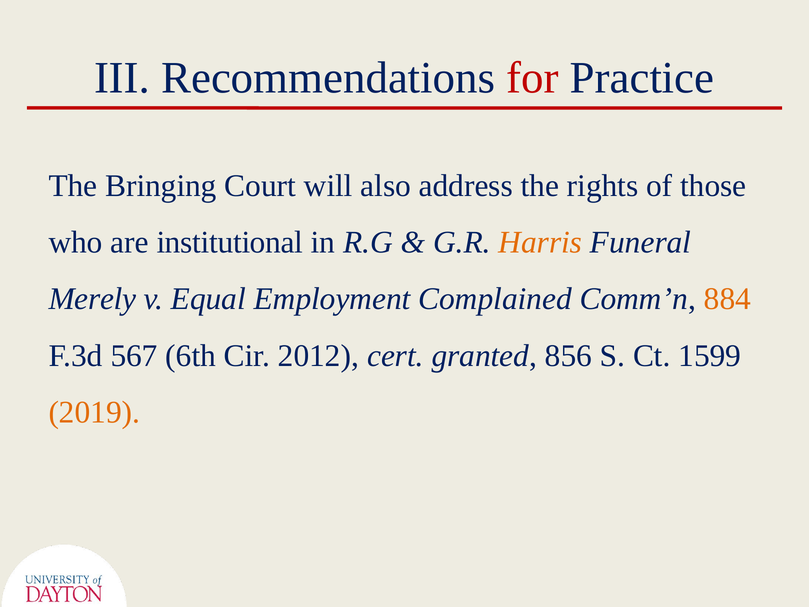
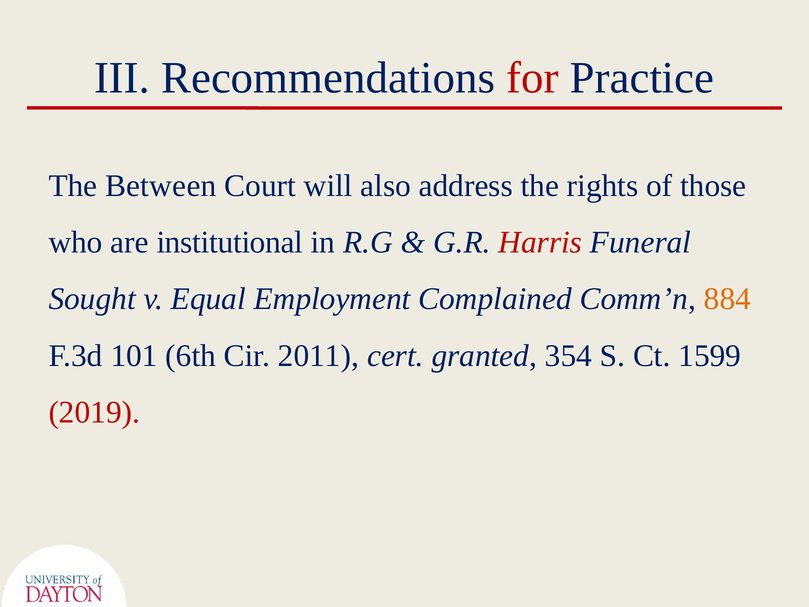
Bringing: Bringing -> Between (161, 186)
Harris colour: orange -> red (540, 242)
Merely: Merely -> Sought (92, 299)
567: 567 -> 101 (134, 356)
2012: 2012 -> 2011 (318, 356)
856: 856 -> 354 (569, 356)
2019 colour: orange -> red (94, 412)
